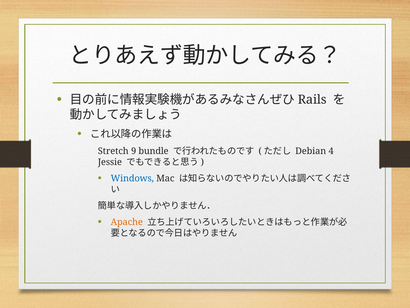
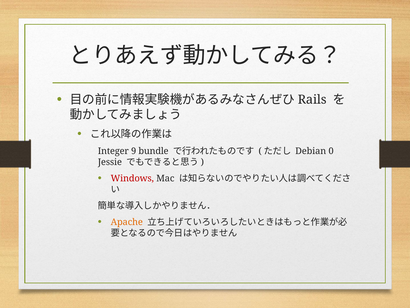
Stretch: Stretch -> Integer (113, 151)
4: 4 -> 0 (331, 151)
Windows colour: blue -> red (132, 178)
